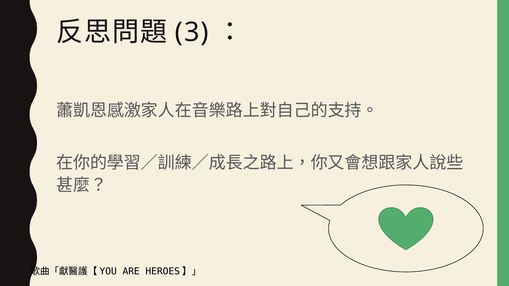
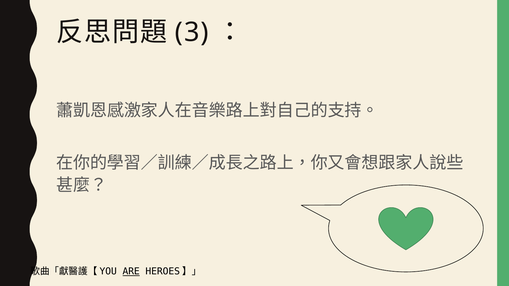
ARE underline: none -> present (131, 272)
